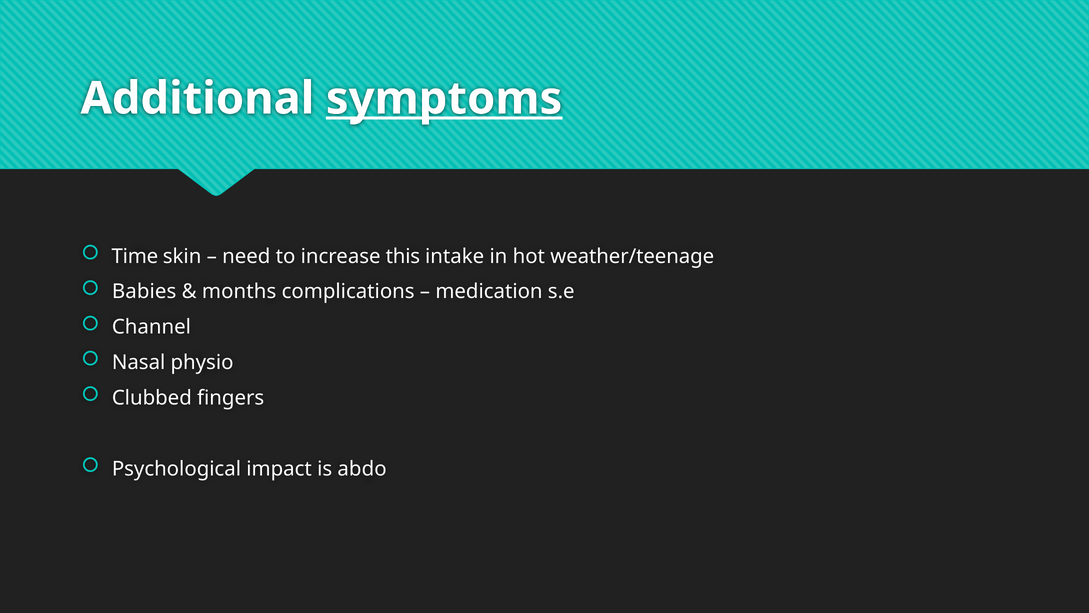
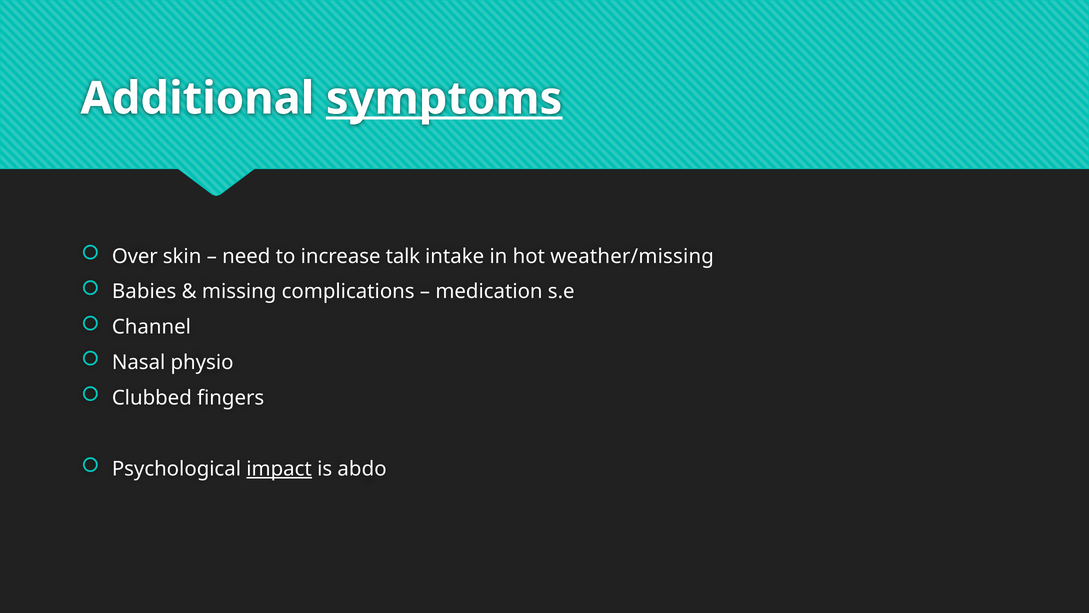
Time: Time -> Over (135, 256)
this: this -> talk (403, 256)
weather/teenage: weather/teenage -> weather/missing (632, 256)
months: months -> missing (239, 292)
impact underline: none -> present (279, 469)
